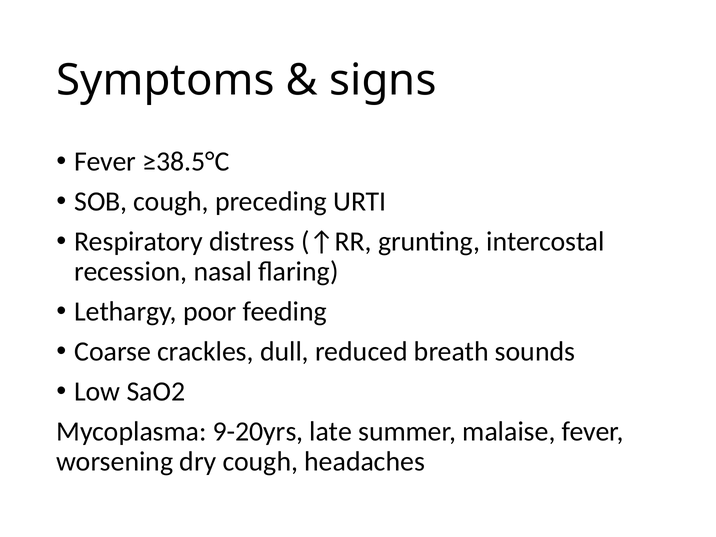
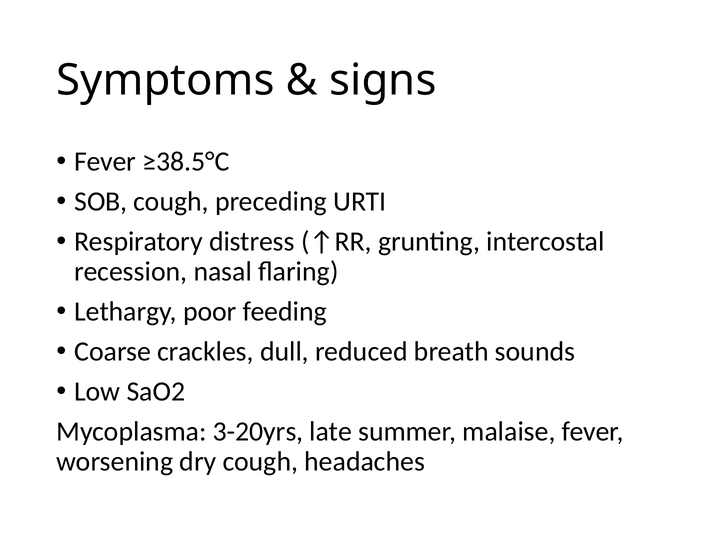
9-20yrs: 9-20yrs -> 3-20yrs (258, 432)
